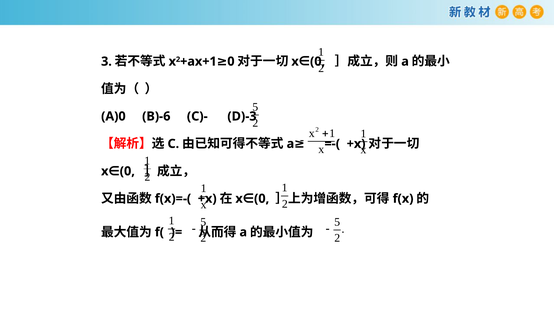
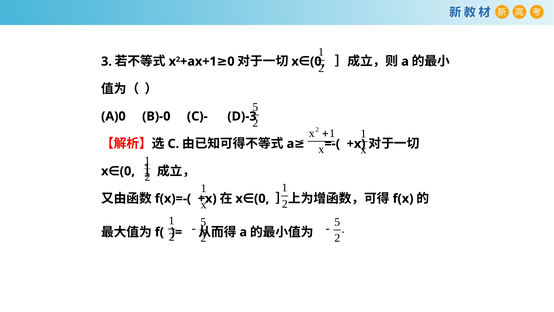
B)-6: B)-6 -> B)-0 (156, 116)
